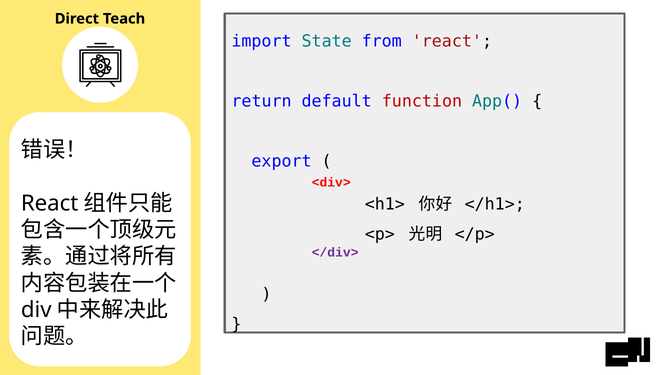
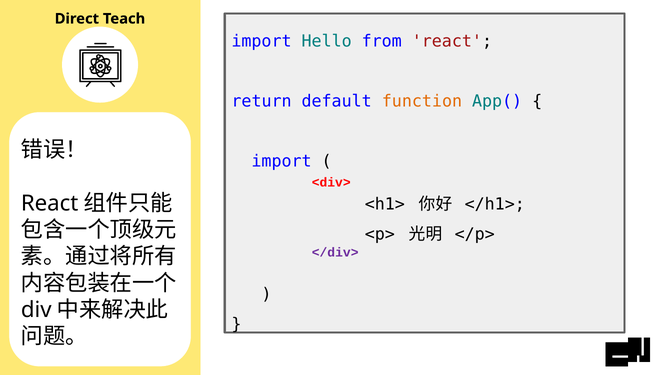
State: State -> Hello (327, 41)
function colour: red -> orange (422, 101)
export: export -> import (282, 161)
